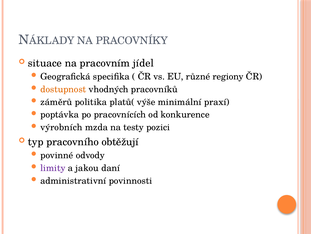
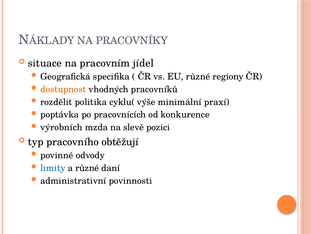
záměrů: záměrů -> rozdělit (56, 102)
platů(: platů( -> cyklu( (122, 102)
testy: testy -> slevě (134, 127)
limity colour: purple -> blue (53, 168)
a jakou: jakou -> různé (87, 168)
